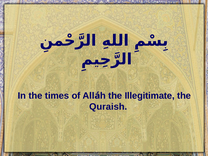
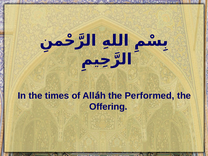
Illegitimate: Illegitimate -> Performed (150, 96)
Quraish: Quraish -> Offering (108, 107)
